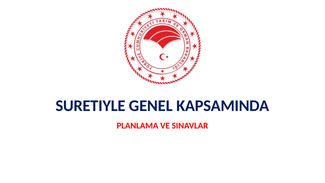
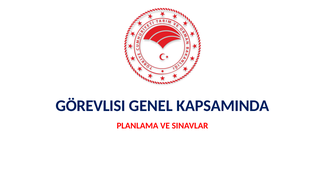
SURETIYLE: SURETIYLE -> GÖREVLISI (91, 106)
